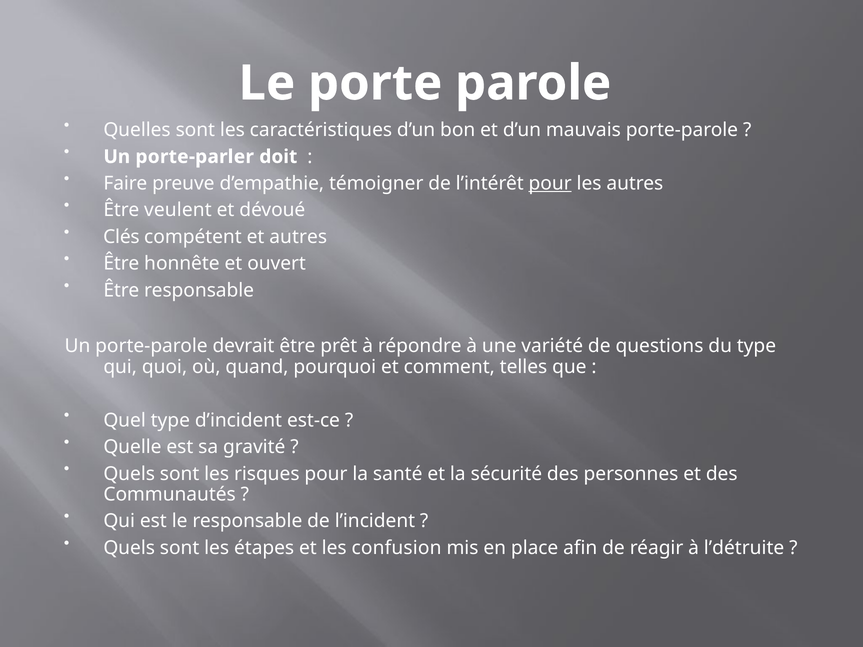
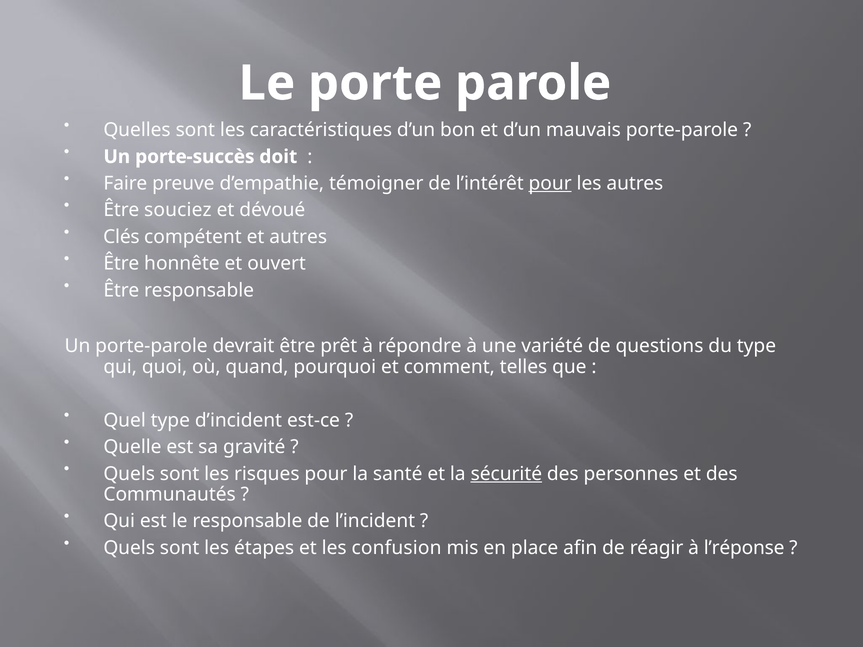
porte-parler: porte-parler -> porte-succès (195, 157)
veulent: veulent -> souciez (178, 210)
sécurité underline: none -> present (506, 474)
l’détruite: l’détruite -> l’réponse (744, 548)
